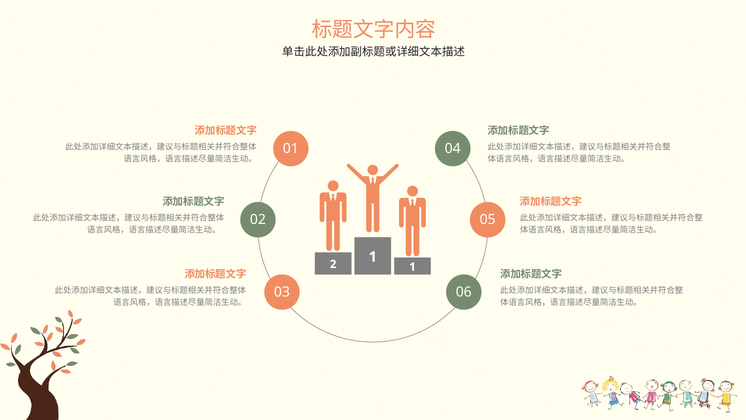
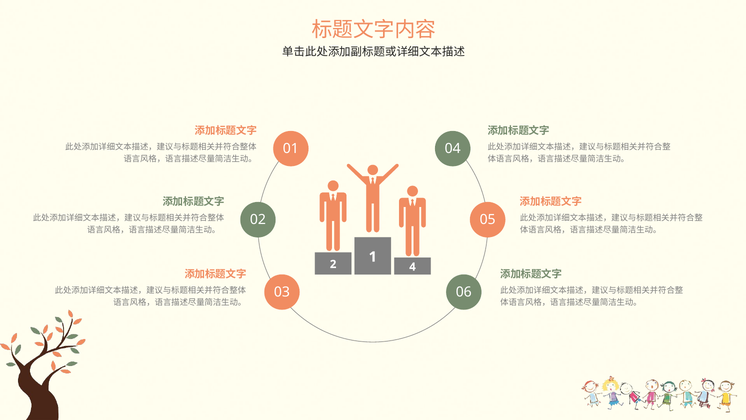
2 1: 1 -> 4 (413, 267)
